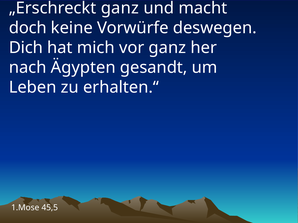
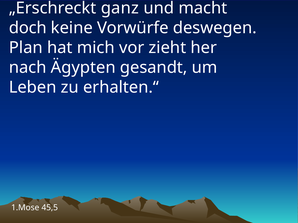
Dich: Dich -> Plan (26, 48)
vor ganz: ganz -> zieht (167, 48)
